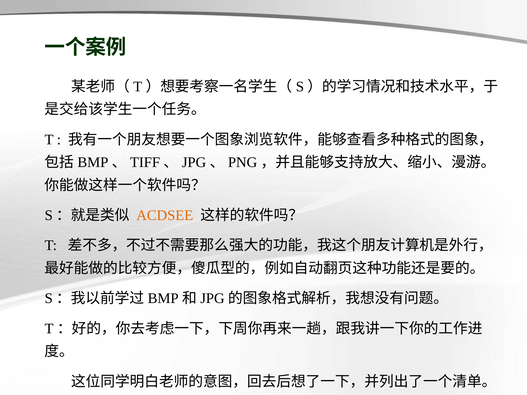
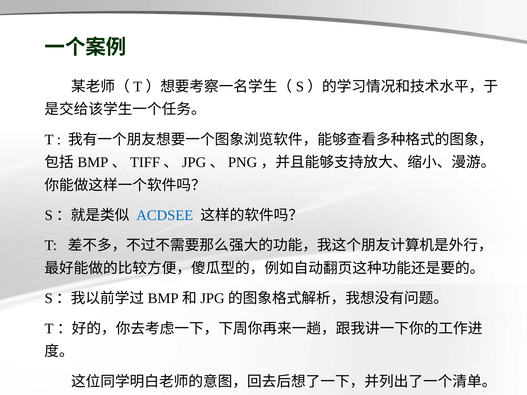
ACDSEE colour: orange -> blue (165, 215)
